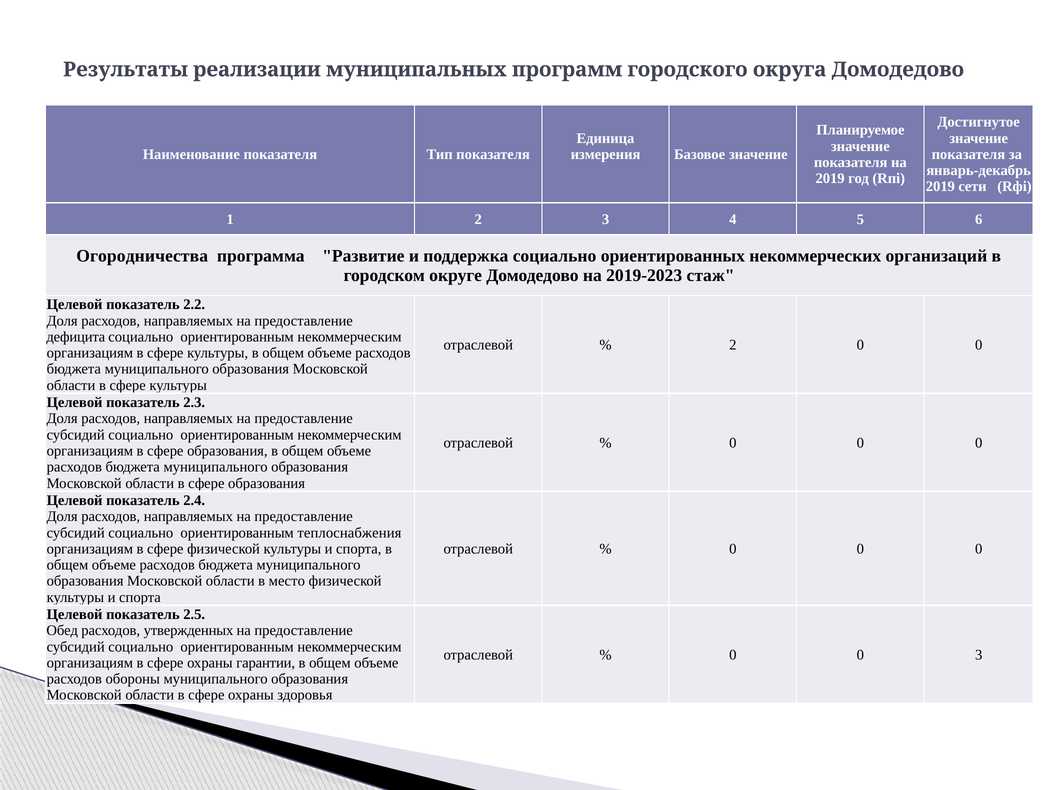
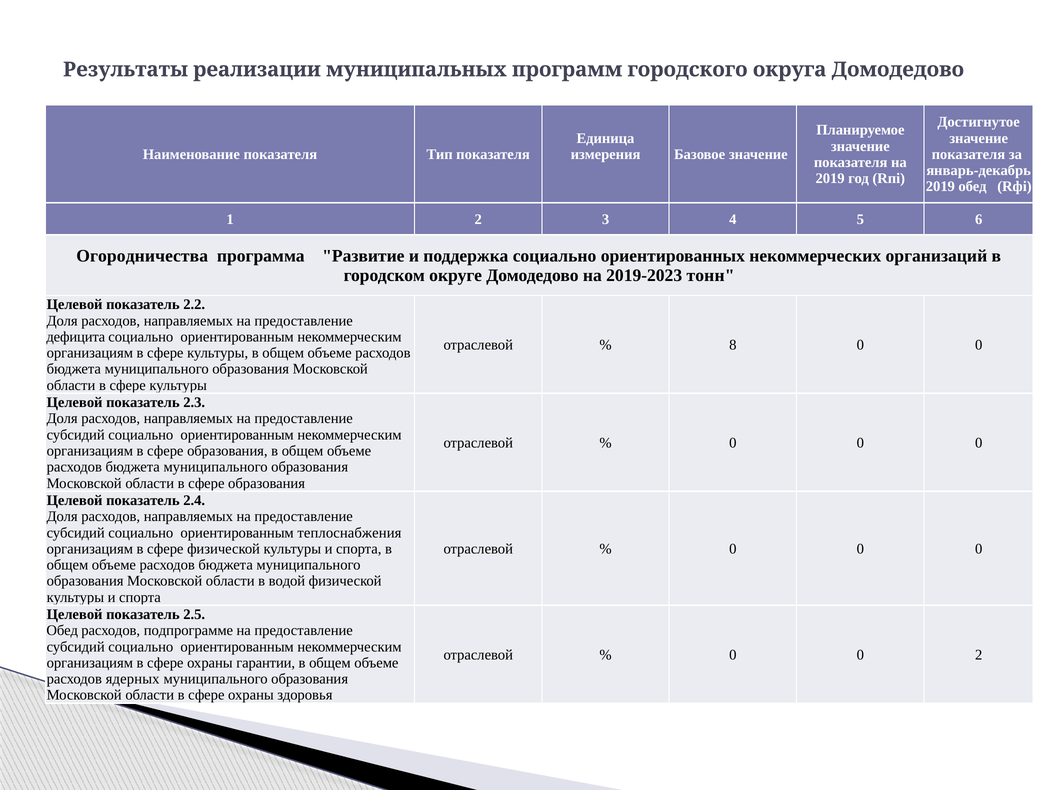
2019 сети: сети -> обед (973, 187)
стаж: стаж -> тонн (711, 276)
2: 2 -> 8 (733, 345)
место: место -> водой (287, 581)
утвержденных: утвержденных -> подпрограмме (188, 631)
0 3: 3 -> 2 (979, 655)
обороны: обороны -> ядерных (133, 679)
